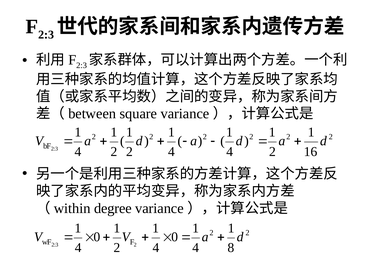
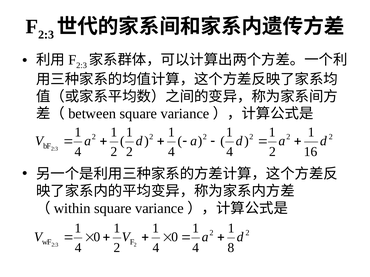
degree: degree -> square (113, 209)
